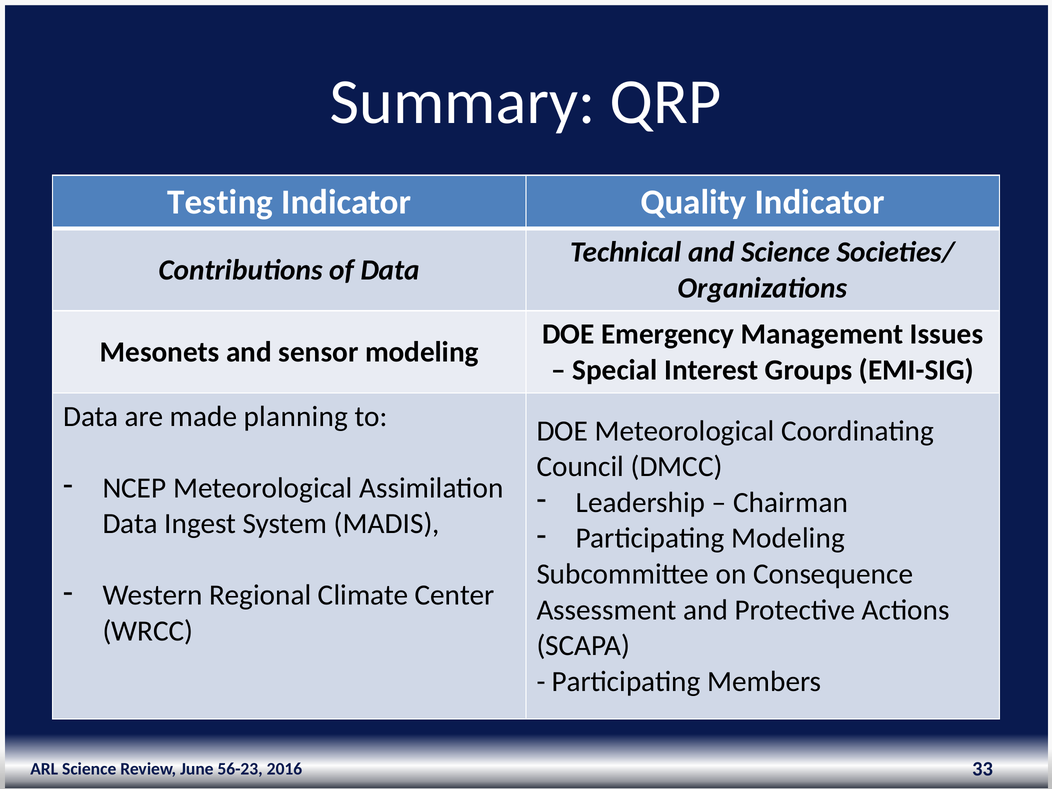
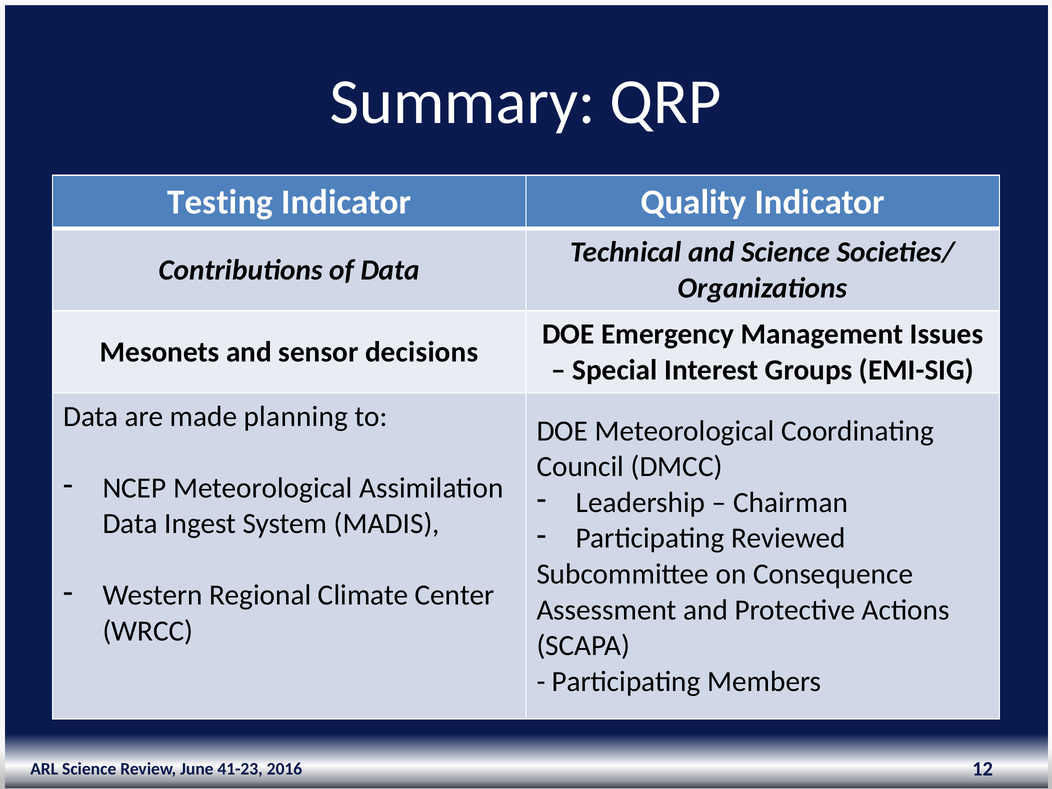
sensor modeling: modeling -> decisions (422, 352)
Participating Modeling: Modeling -> Reviewed (788, 538)
56-23: 56-23 -> 41-23 (240, 769)
33: 33 -> 12 (983, 769)
